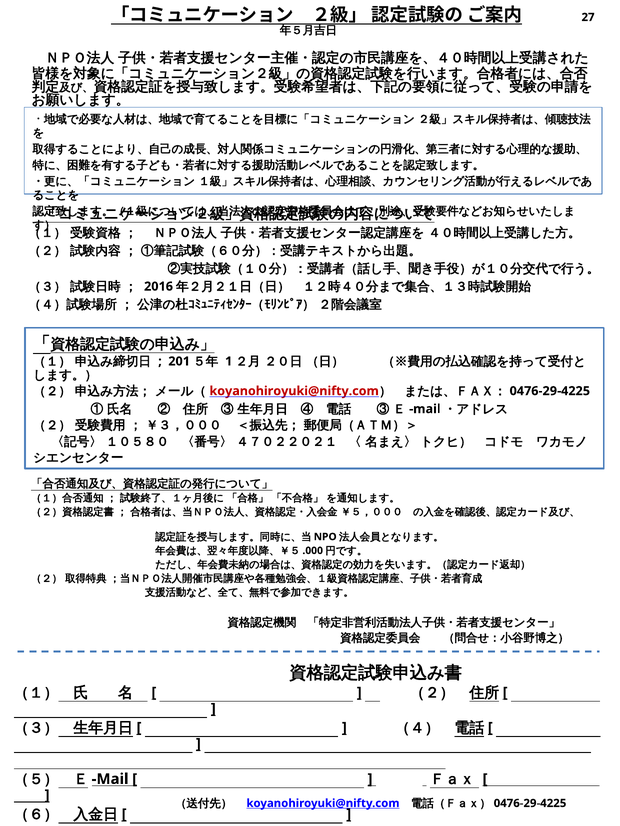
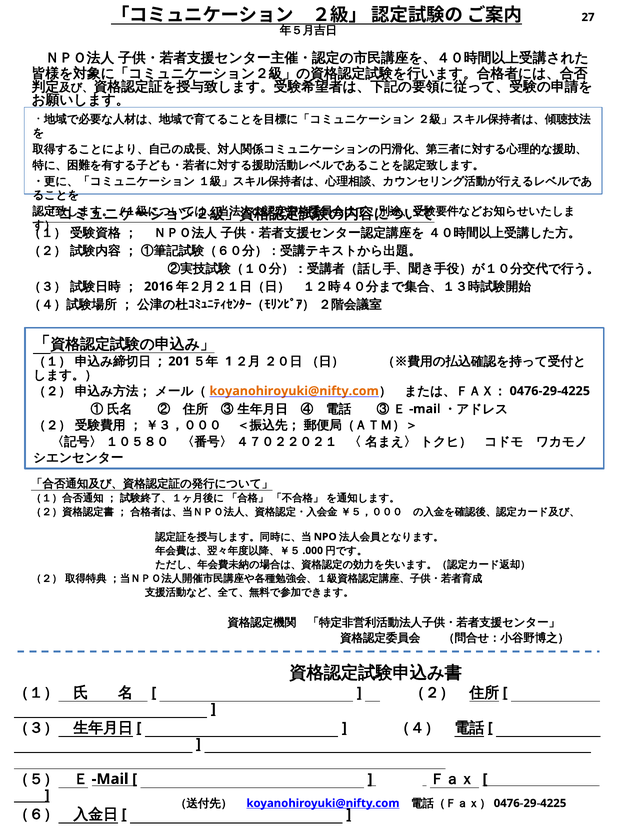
koyanohiroyuki@nifty.com colour: red -> orange (294, 391)
